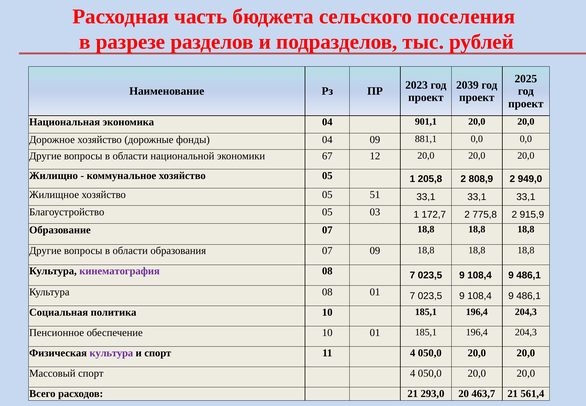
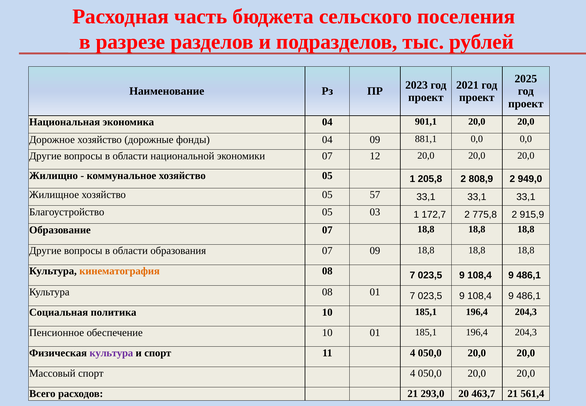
2039: 2039 -> 2021 (467, 85)
экономики 67: 67 -> 07 (327, 156)
51: 51 -> 57 (375, 195)
кинематография colour: purple -> orange (120, 271)
